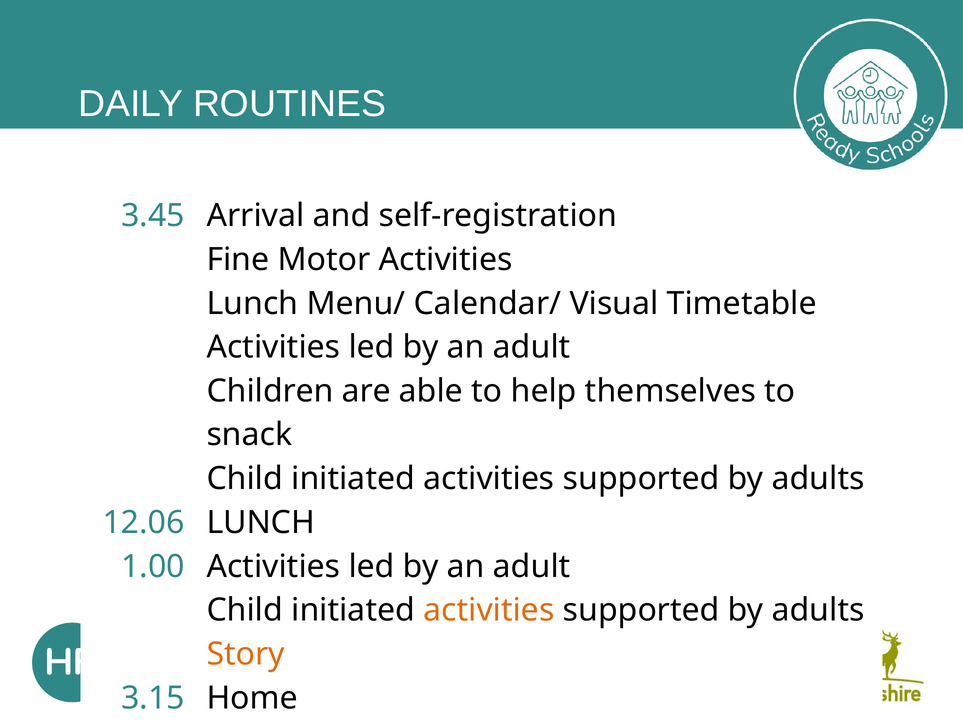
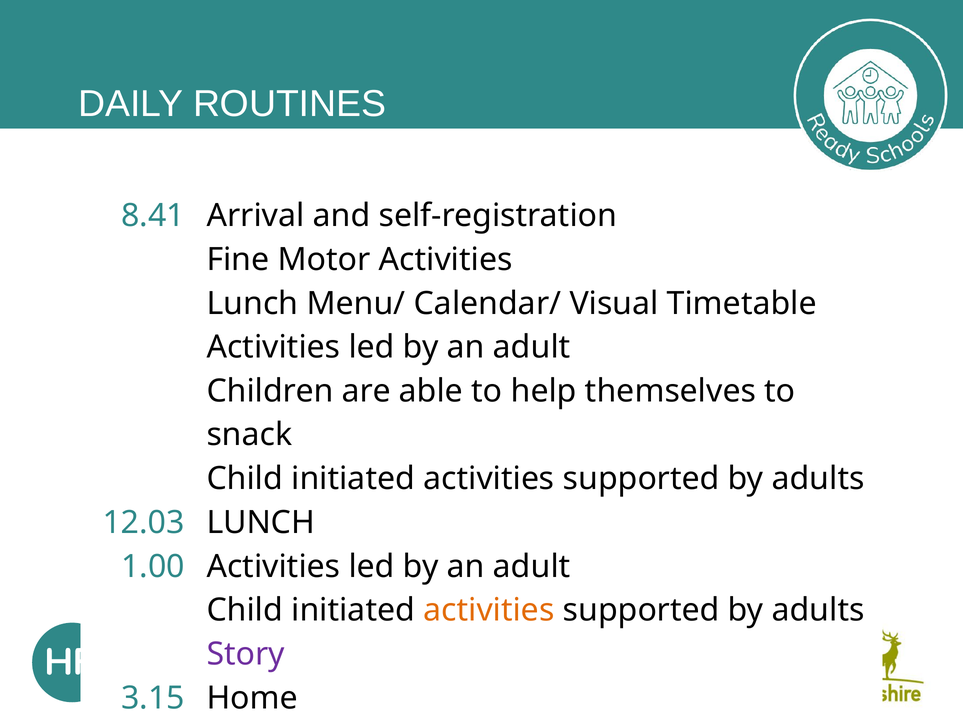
3.45: 3.45 -> 8.41 (153, 216)
12.06: 12.06 -> 12.03 (144, 523)
Story colour: orange -> purple (246, 654)
